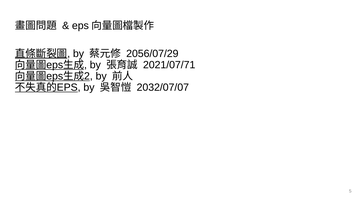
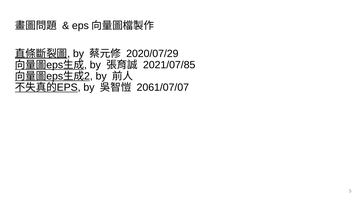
2056/07/29: 2056/07/29 -> 2020/07/29 (152, 54)
2021/07/71: 2021/07/71 -> 2021/07/85 (169, 65)
2032/07/07: 2032/07/07 -> 2061/07/07 (163, 87)
